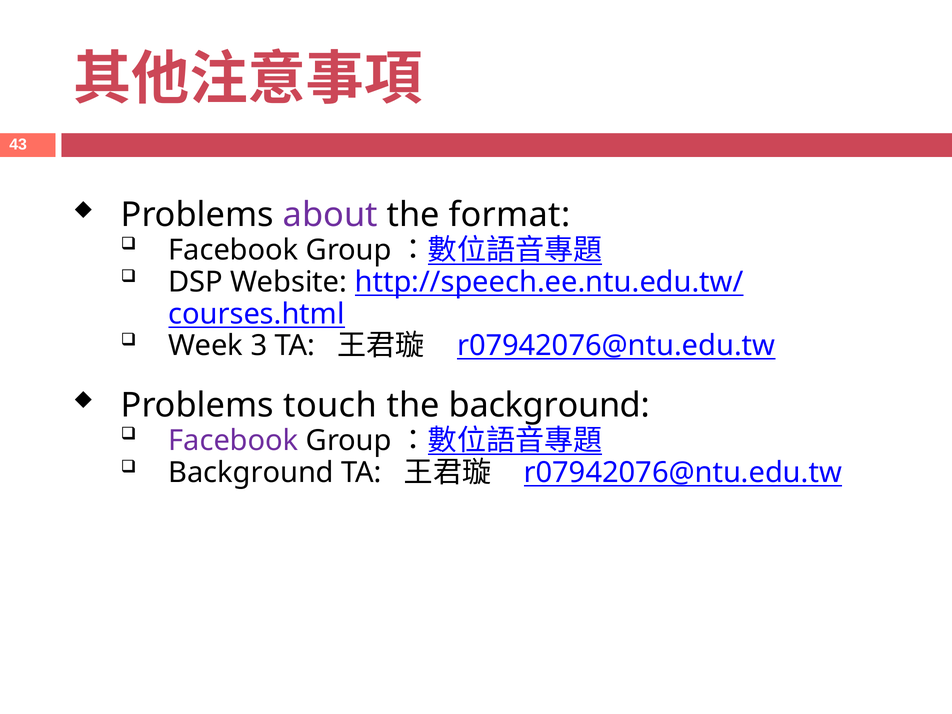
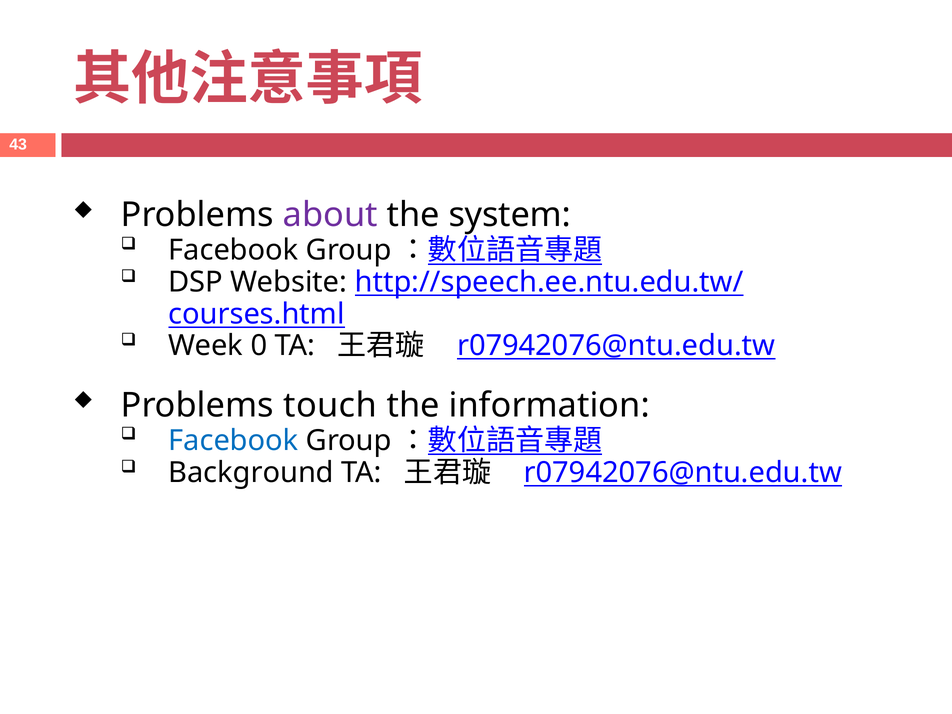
format: format -> system (510, 215)
3: 3 -> 0 (259, 346)
the background: background -> information (549, 405)
Facebook colour: purple -> blue (233, 440)
